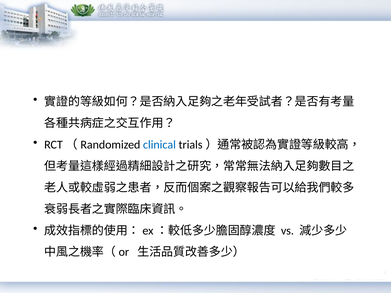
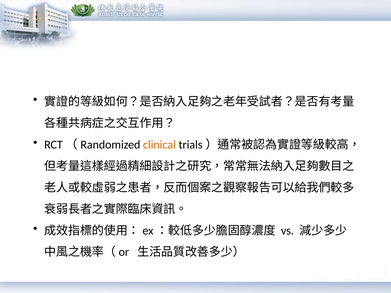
clinical colour: blue -> orange (159, 145)
